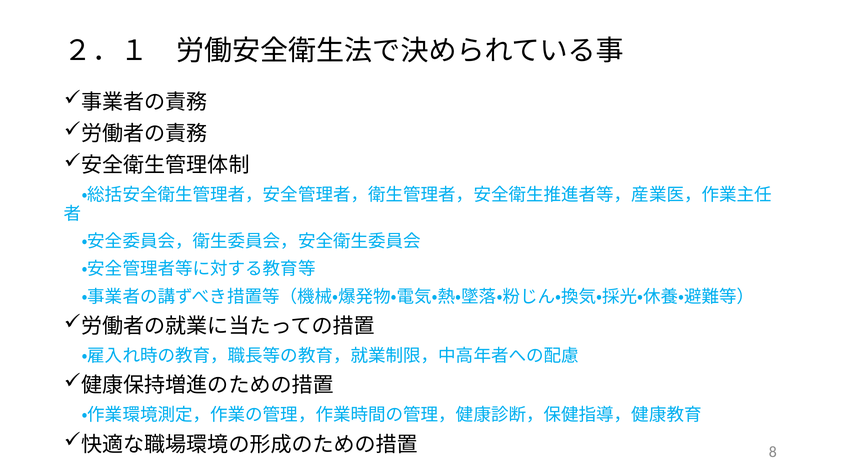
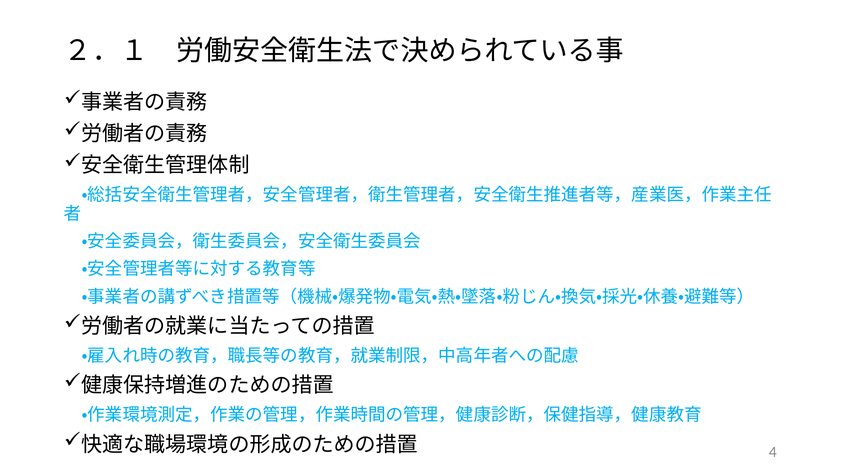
8: 8 -> 4 (773, 452)
